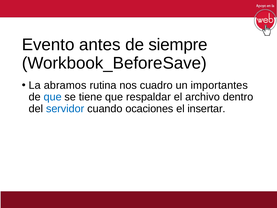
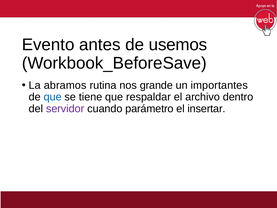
siempre: siempre -> usemos (178, 45)
cuadro: cuadro -> grande (156, 85)
servidor colour: blue -> purple (65, 109)
ocaciones: ocaciones -> parámetro (149, 109)
